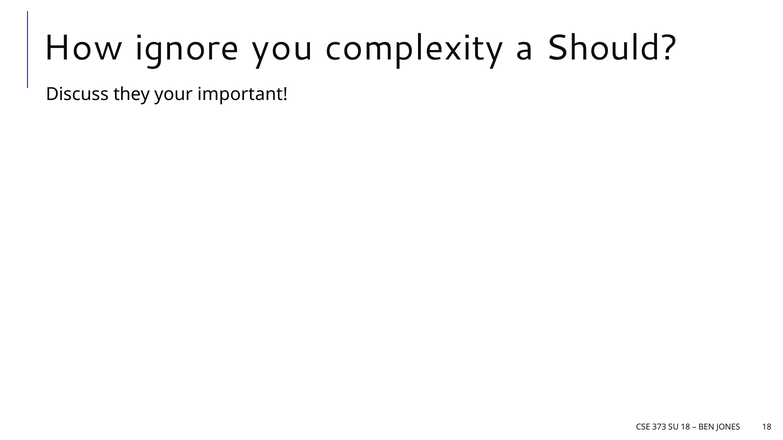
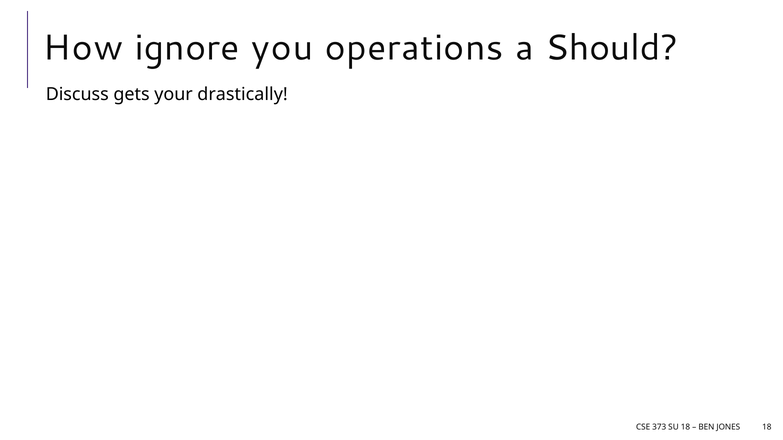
complexity: complexity -> operations (414, 48)
they: they -> gets (132, 95)
important: important -> drastically (243, 95)
